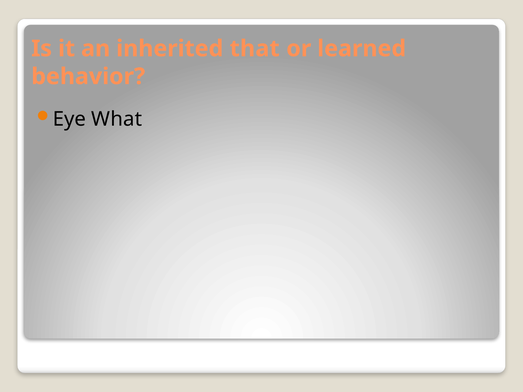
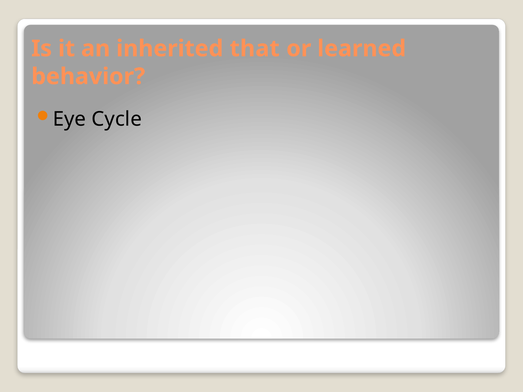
What: What -> Cycle (117, 119)
